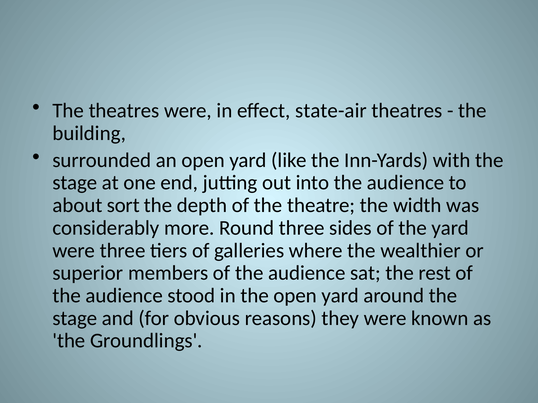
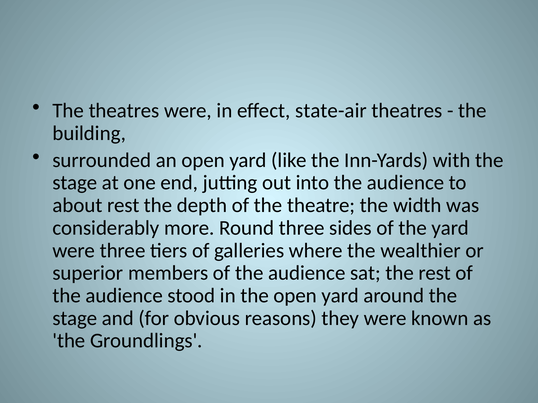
about sort: sort -> rest (123, 206)
